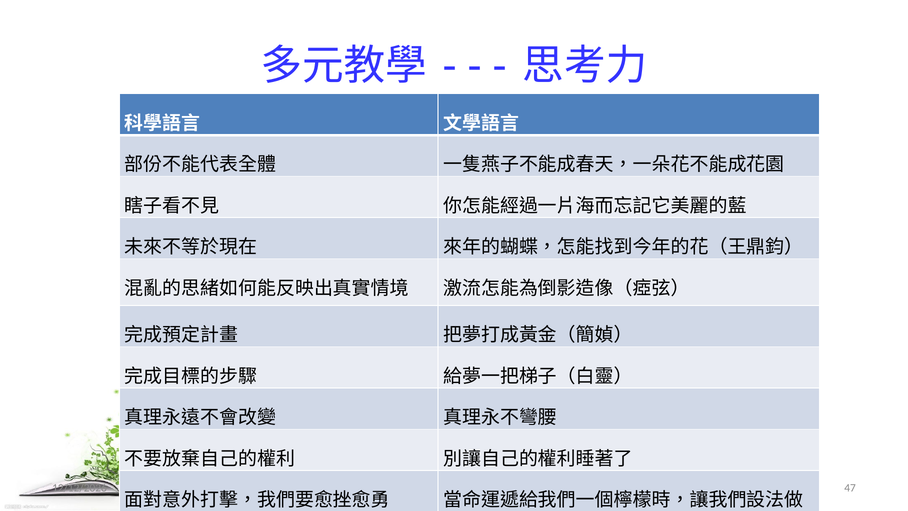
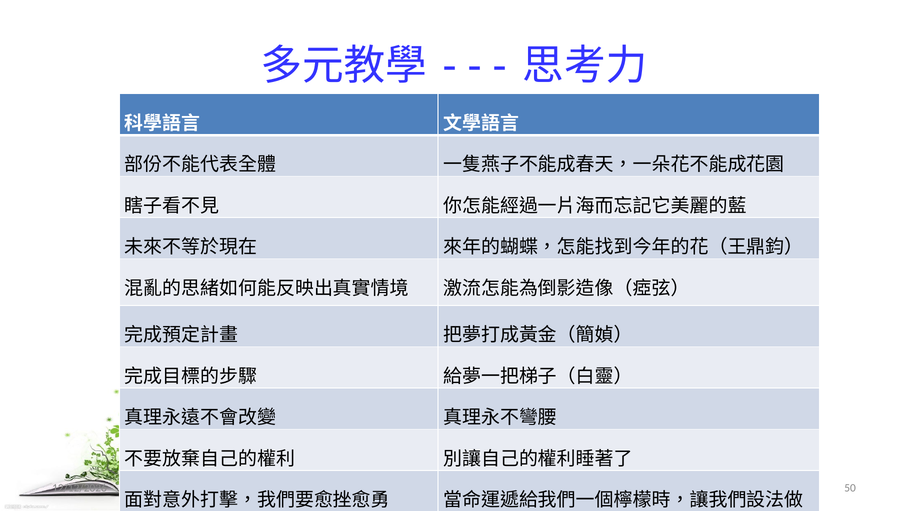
47: 47 -> 50 (850, 488)
